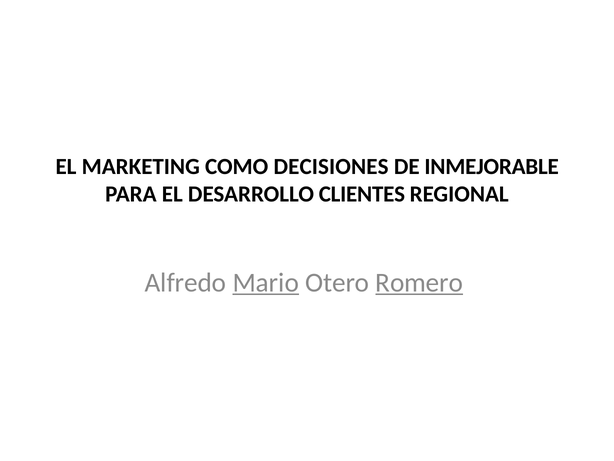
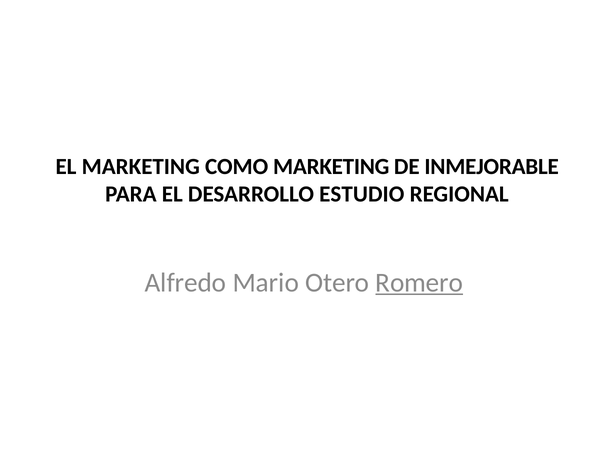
COMO DECISIONES: DECISIONES -> MARKETING (331, 166)
CLIENTES: CLIENTES -> ESTUDIO (362, 194)
Mario underline: present -> none (266, 282)
